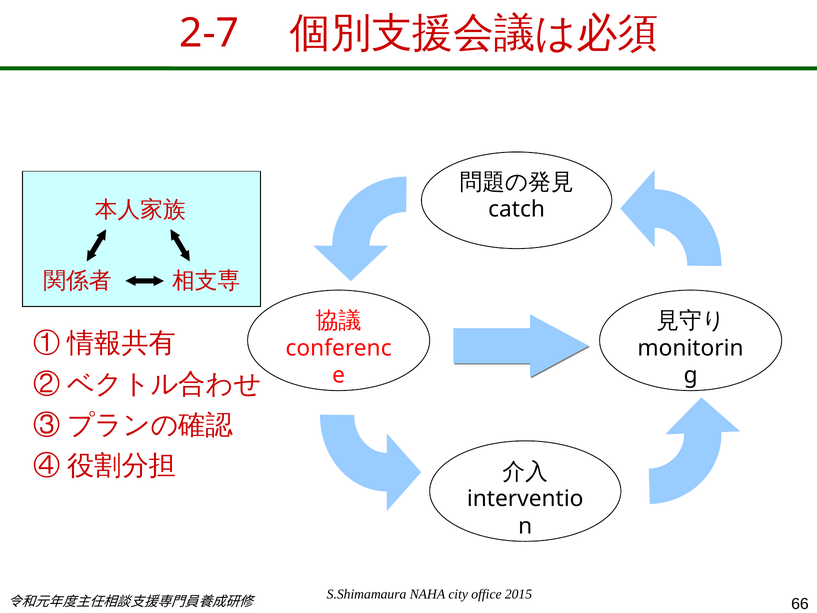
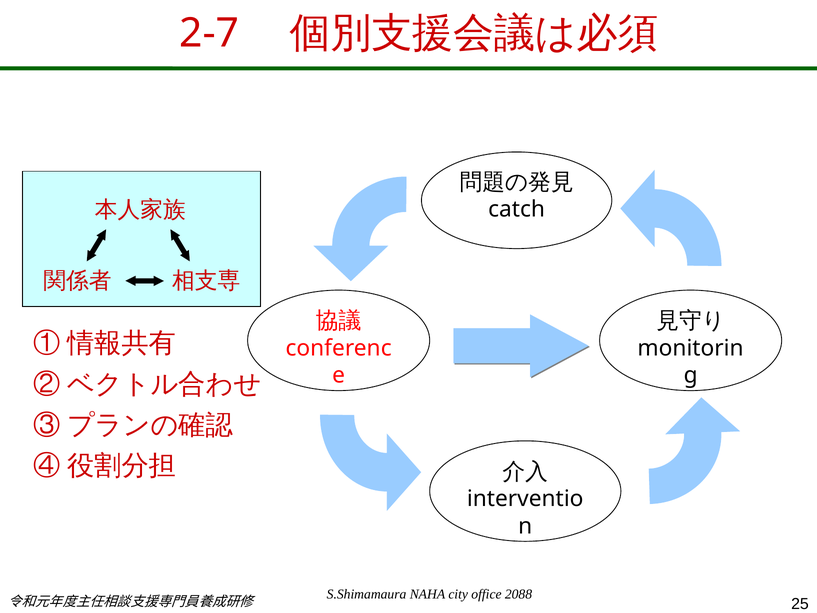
2015: 2015 -> 2088 (518, 594)
66: 66 -> 25 (800, 604)
